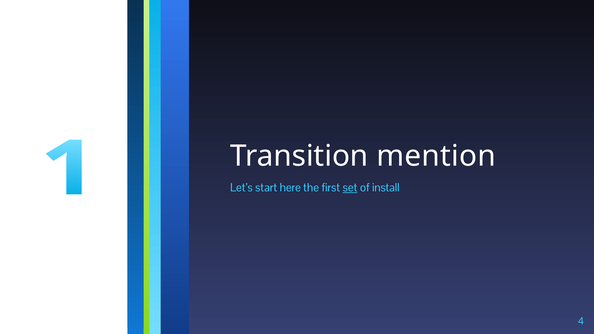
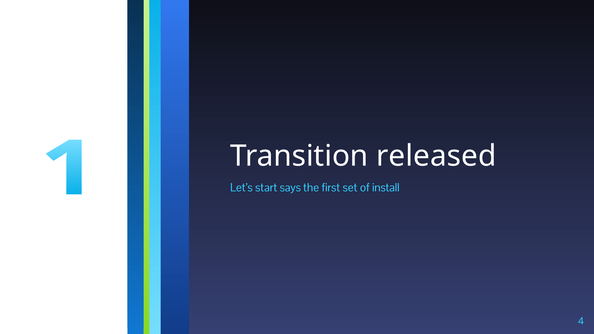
mention: mention -> released (436, 156)
here: here -> says (290, 188)
set underline: present -> none (350, 188)
